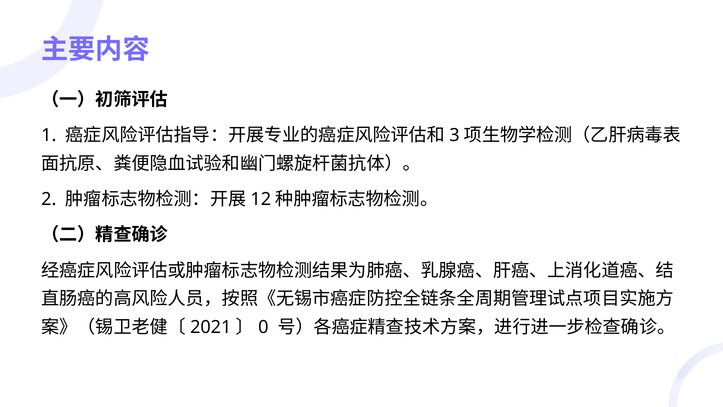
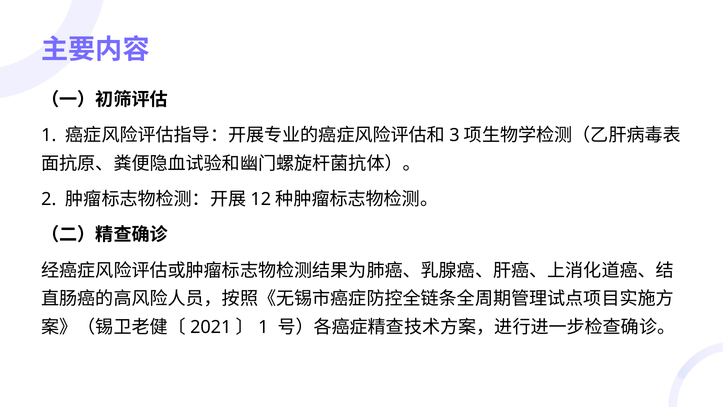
0: 0 -> 1 (263, 327)
